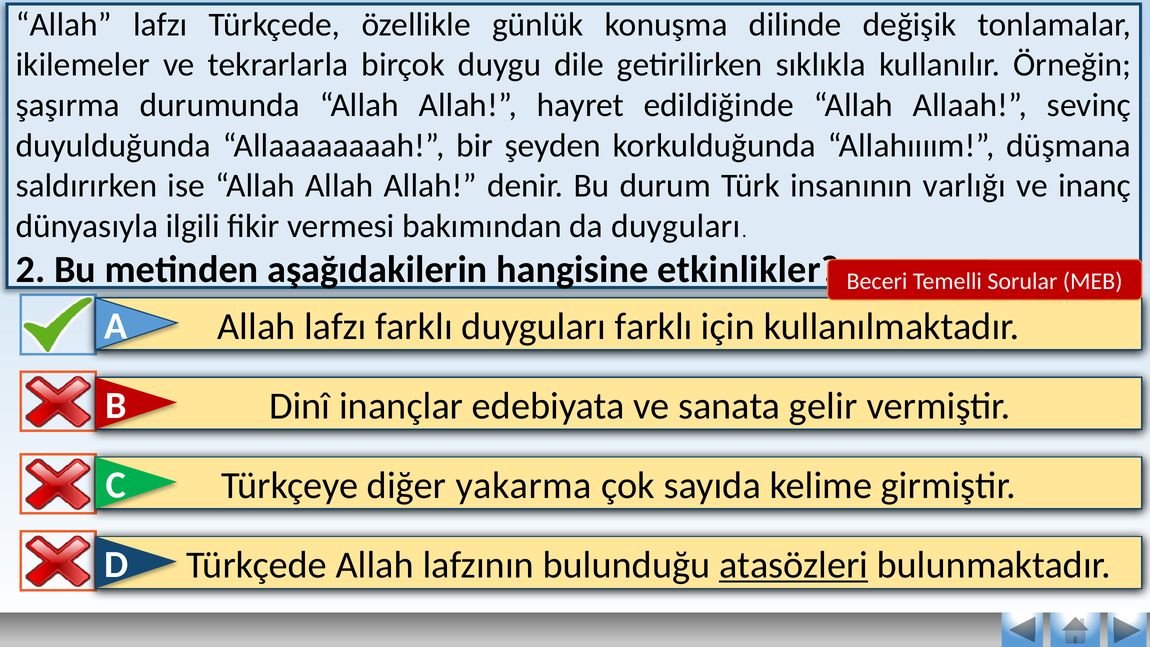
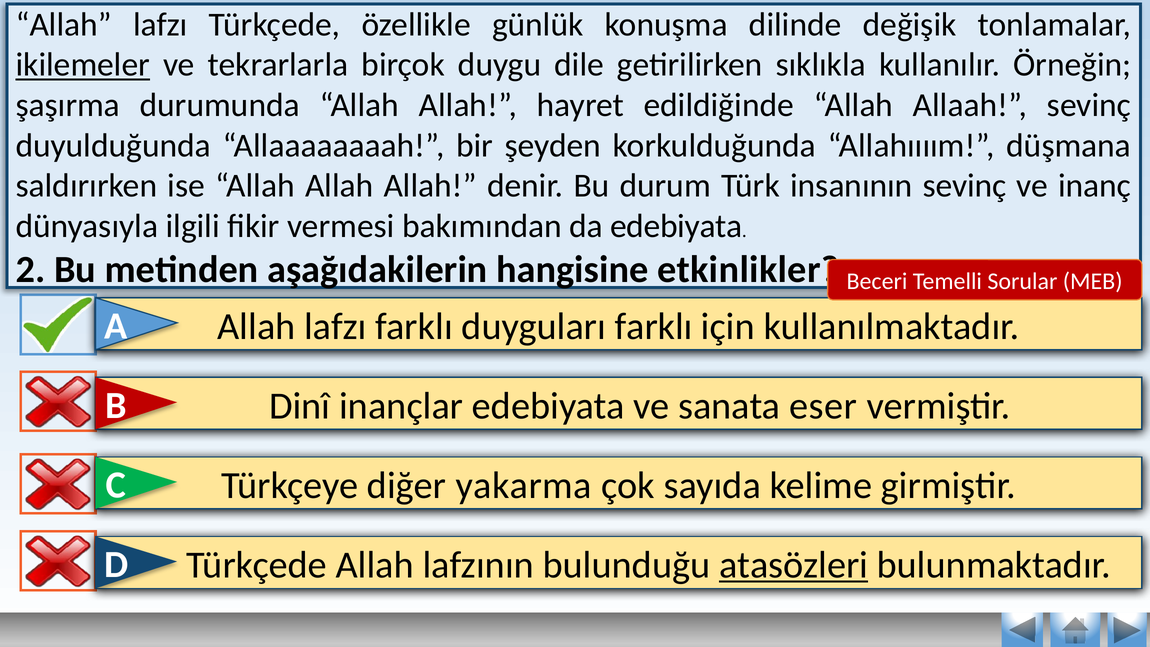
ikilemeler underline: none -> present (83, 65)
insanının varlığı: varlığı -> sevinç (964, 186)
da duyguları: duyguları -> edebiyata (676, 226)
gelir: gelir -> eser (823, 406)
